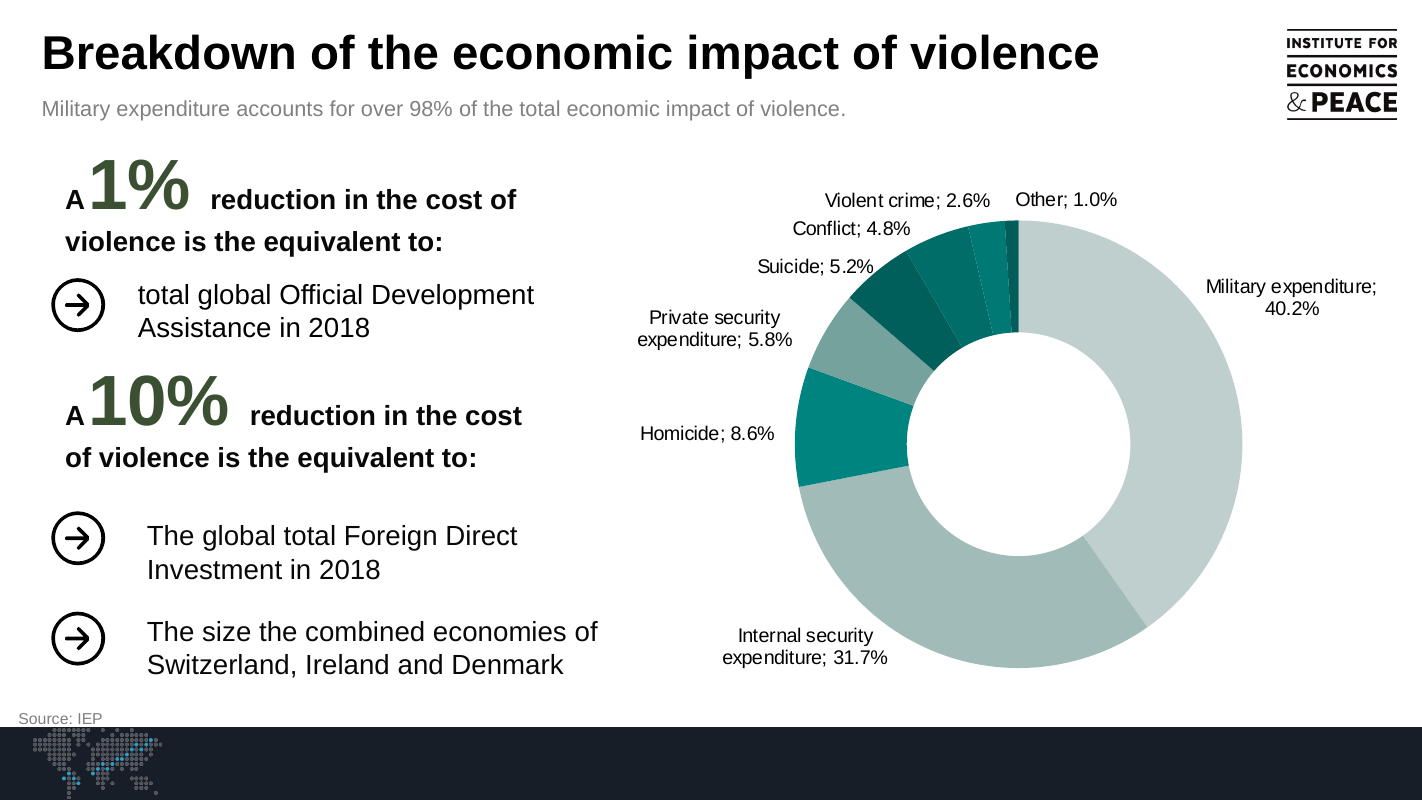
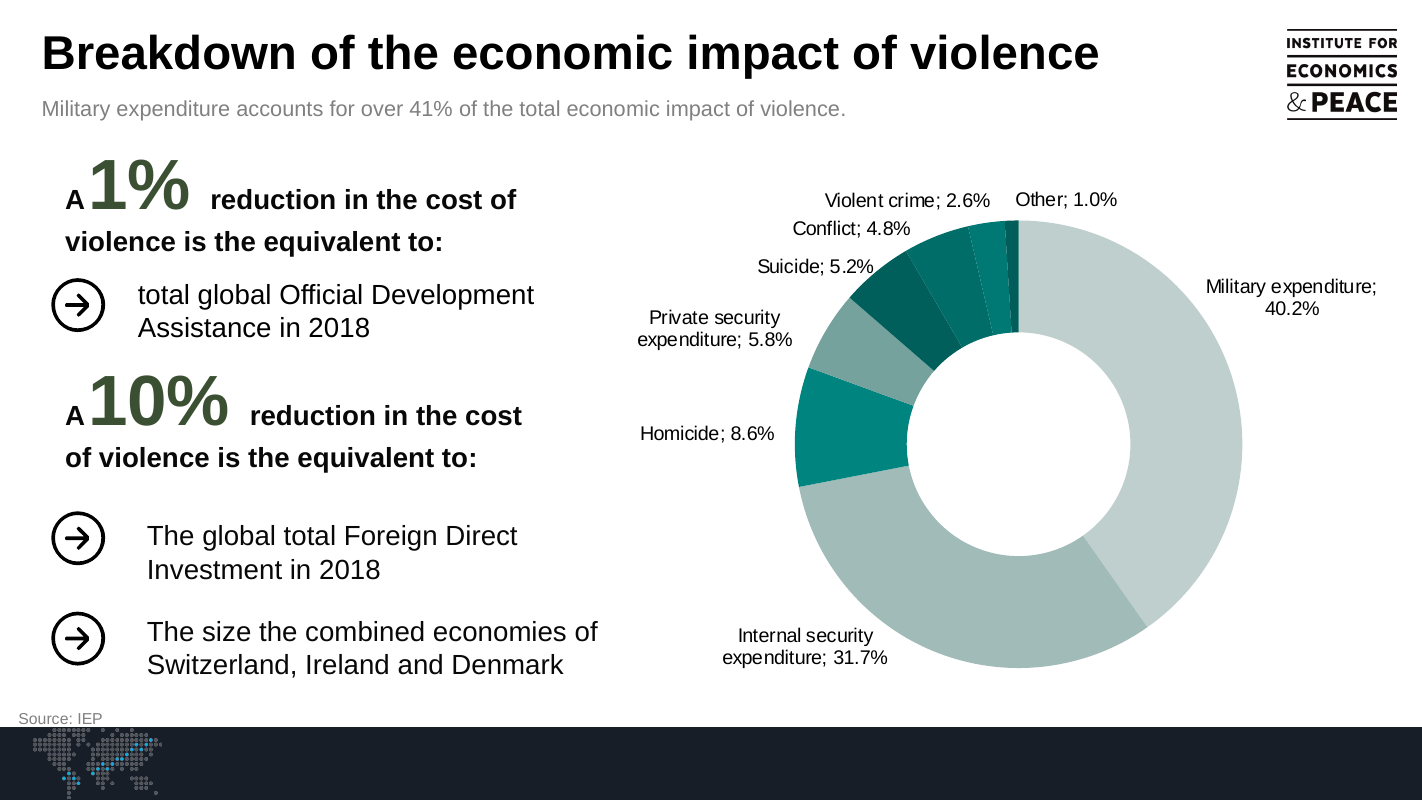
98%: 98% -> 41% (431, 109)
